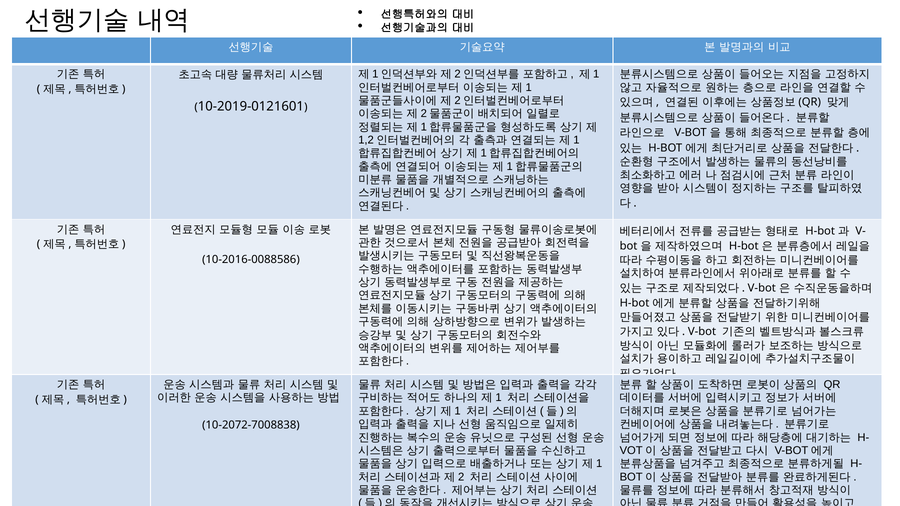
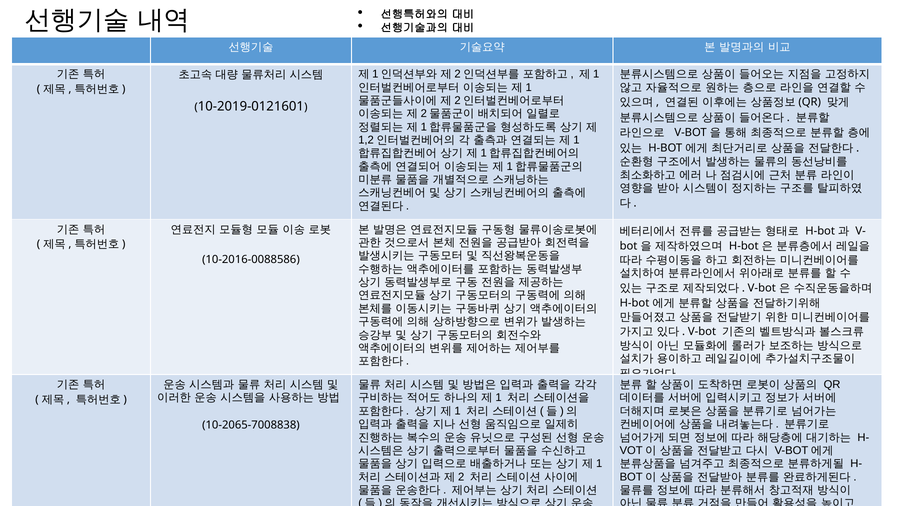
10-2072-7008838: 10-2072-7008838 -> 10-2065-7008838 (251, 425)
